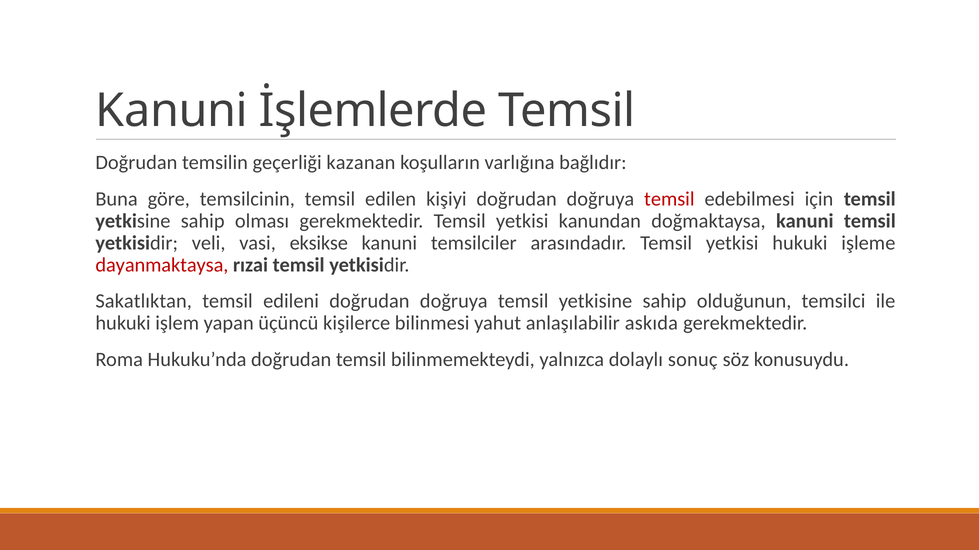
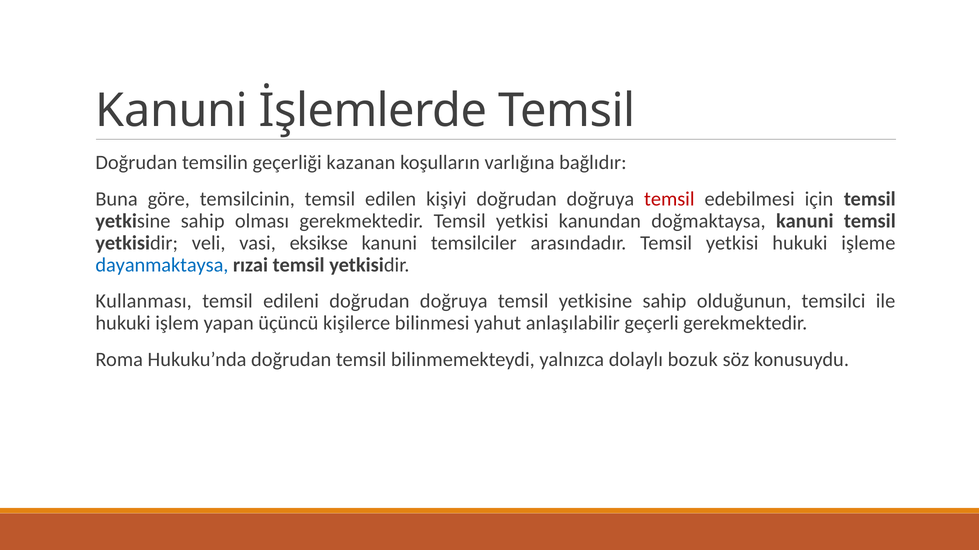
dayanmaktaysa colour: red -> blue (162, 265)
Sakatlıktan: Sakatlıktan -> Kullanması (144, 301)
askıda: askıda -> geçerli (652, 324)
sonuç: sonuç -> bozuk (693, 360)
